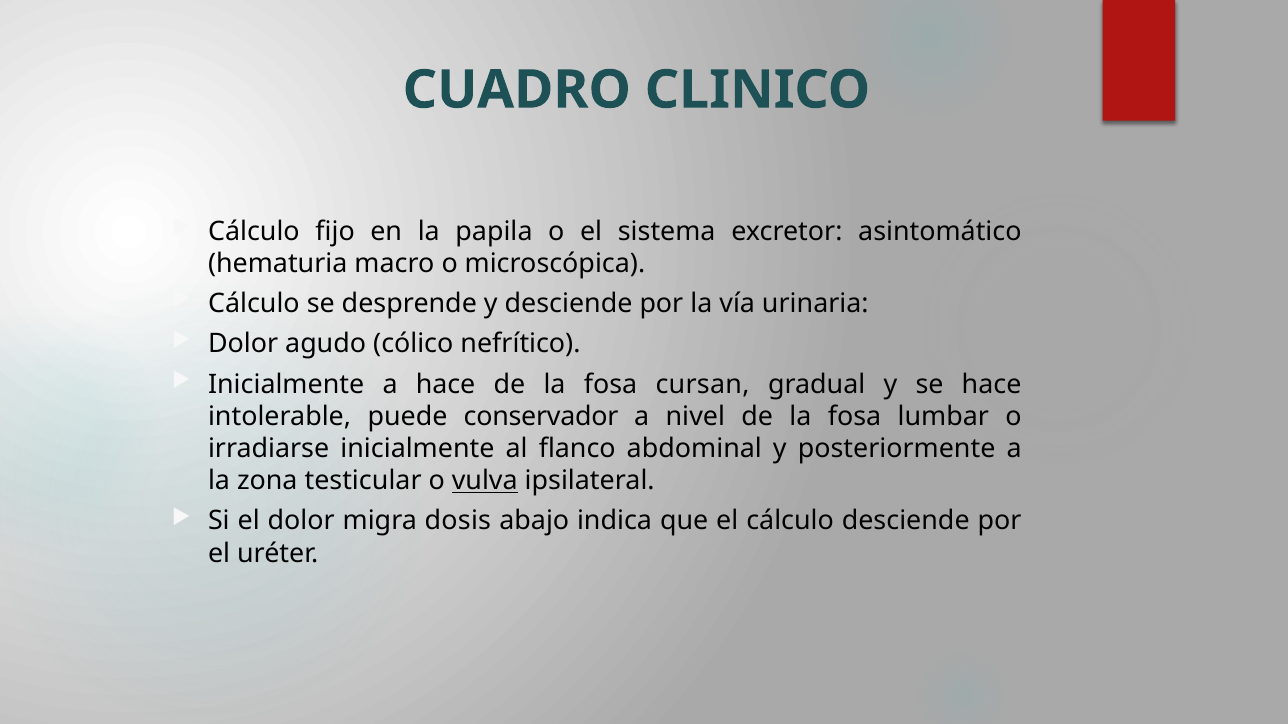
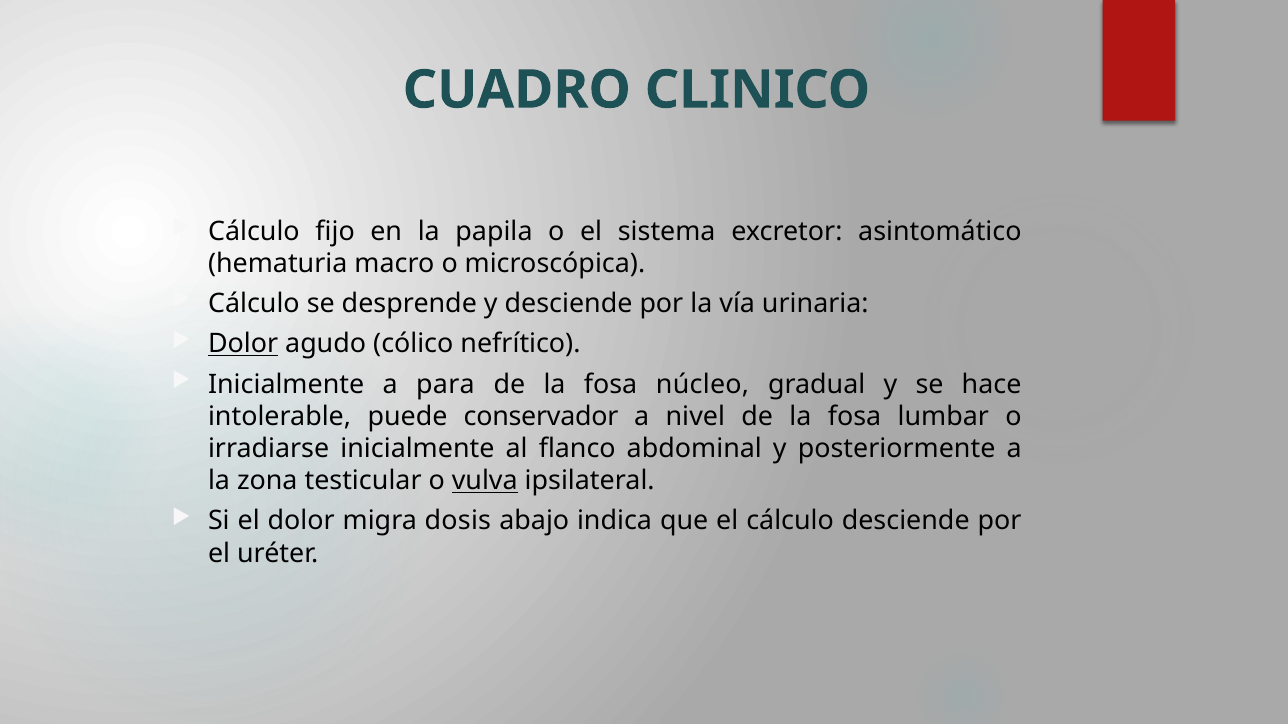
Dolor underline: none -> present (243, 344)
a hace: hace -> para (445, 384)
cursan: cursan -> núcleo (703, 384)
